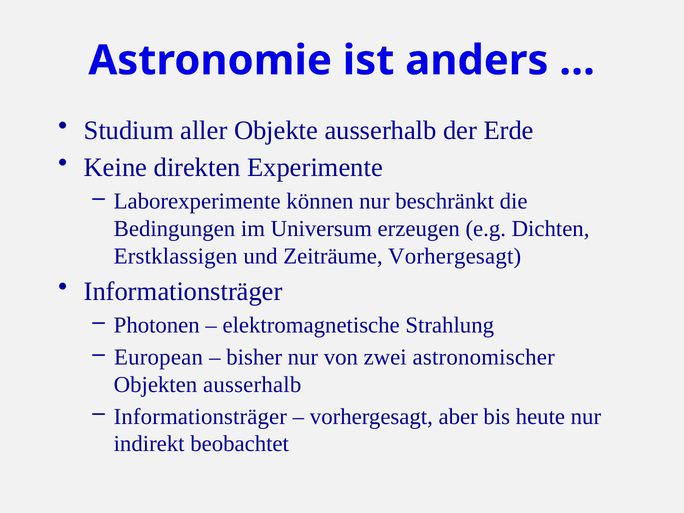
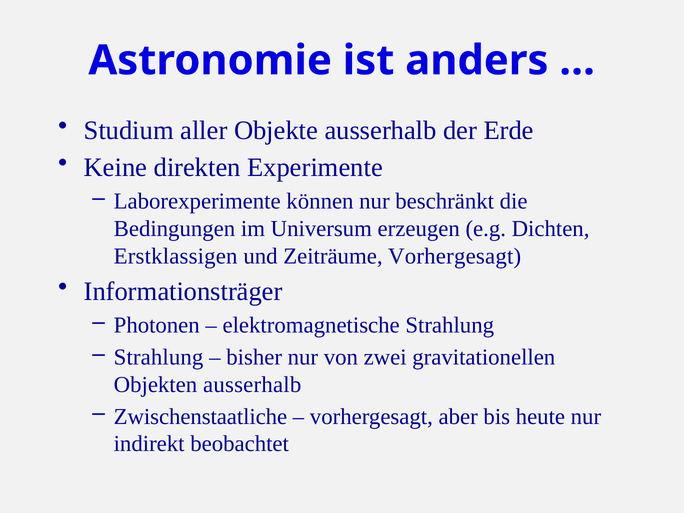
European: European -> Strahlung (159, 357)
astronomischer: astronomischer -> gravitationellen (484, 357)
Informationsträger: Informationsträger -> Zwischenstaatliche (200, 417)
